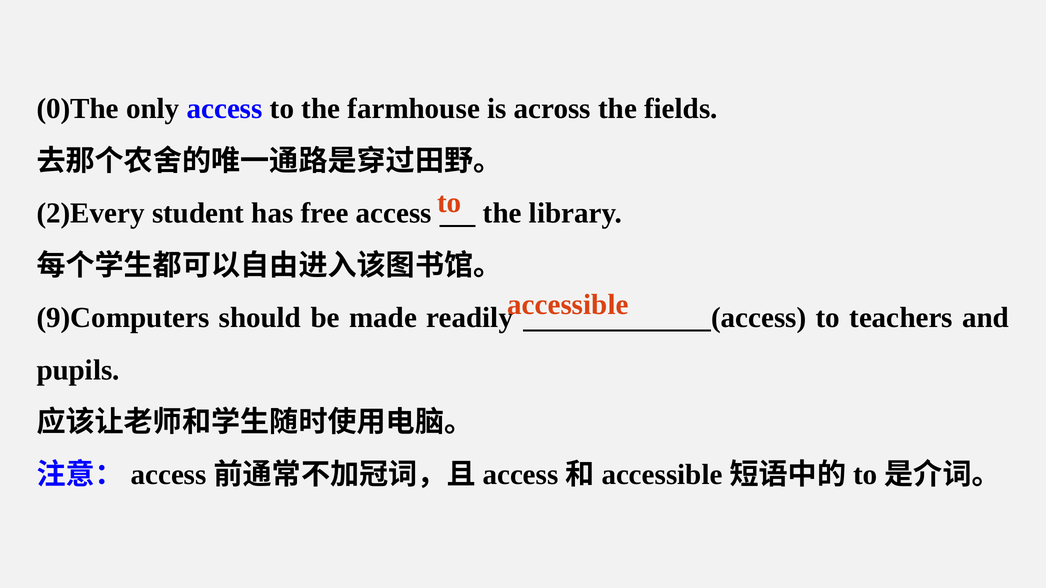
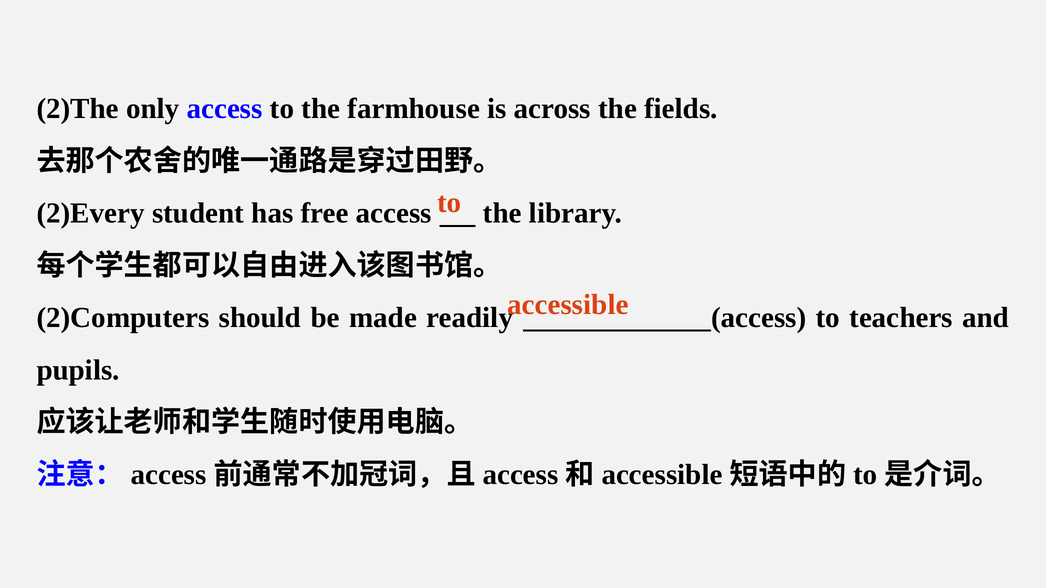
0)The: 0)The -> 2)The (78, 109)
9)Computers: 9)Computers -> 2)Computers (123, 318)
